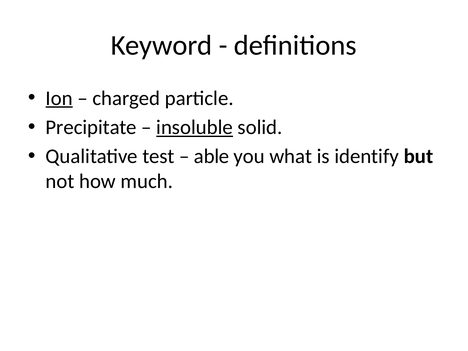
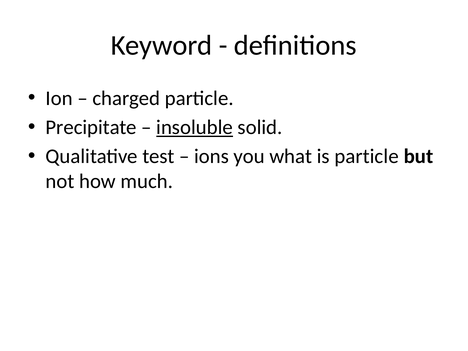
Ion underline: present -> none (59, 98)
able: able -> ions (212, 156)
is identify: identify -> particle (367, 156)
